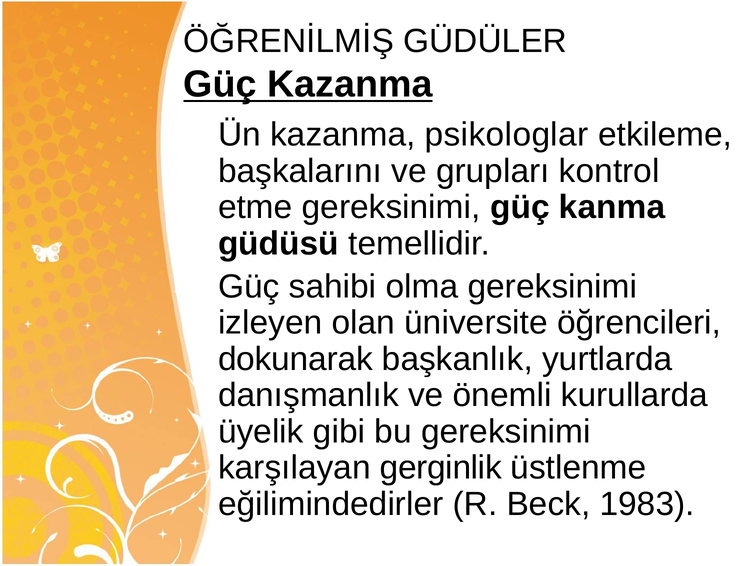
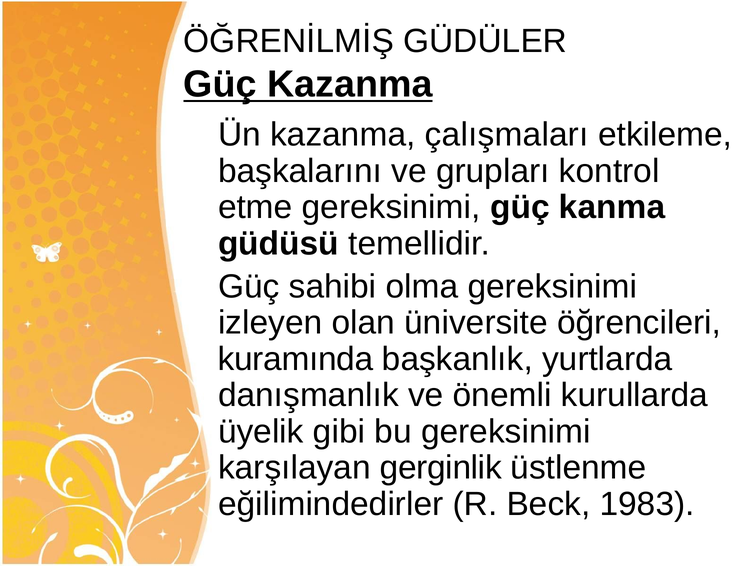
psikologlar: psikologlar -> çalışmaları (507, 135)
dokunarak: dokunarak -> kuramında (296, 359)
